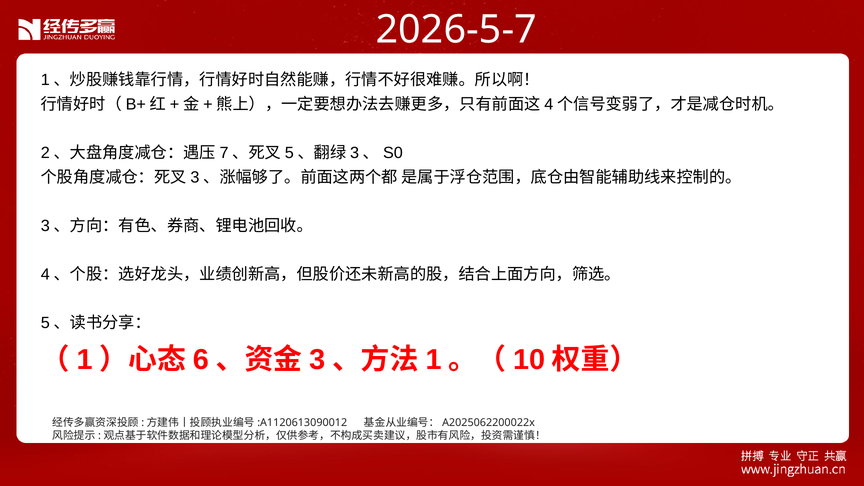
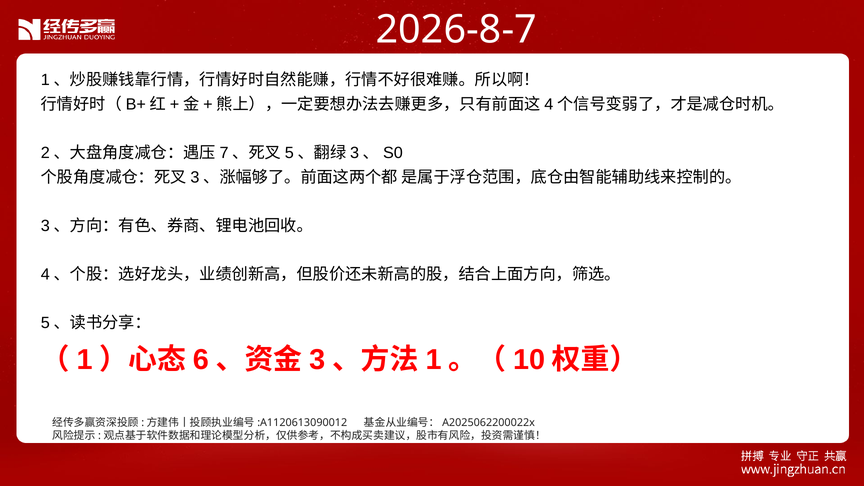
2026-5-7: 2026-5-7 -> 2026-8-7 (456, 30)
